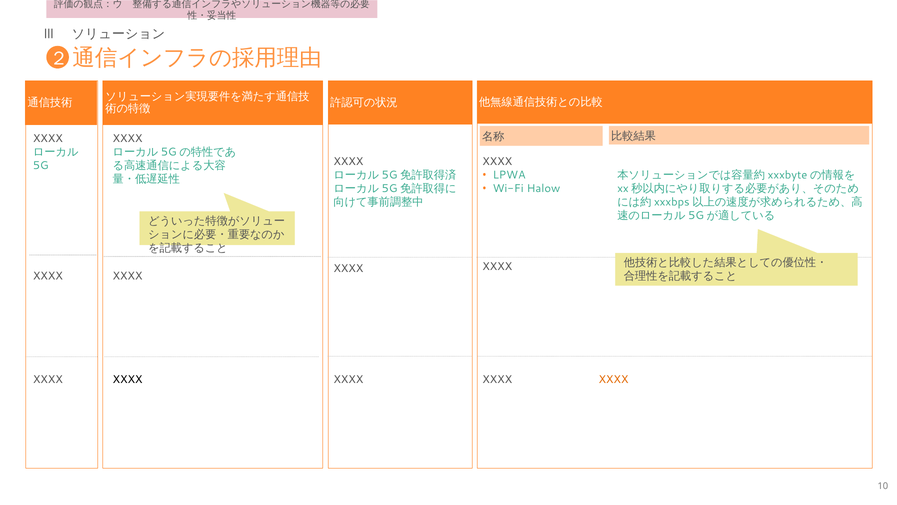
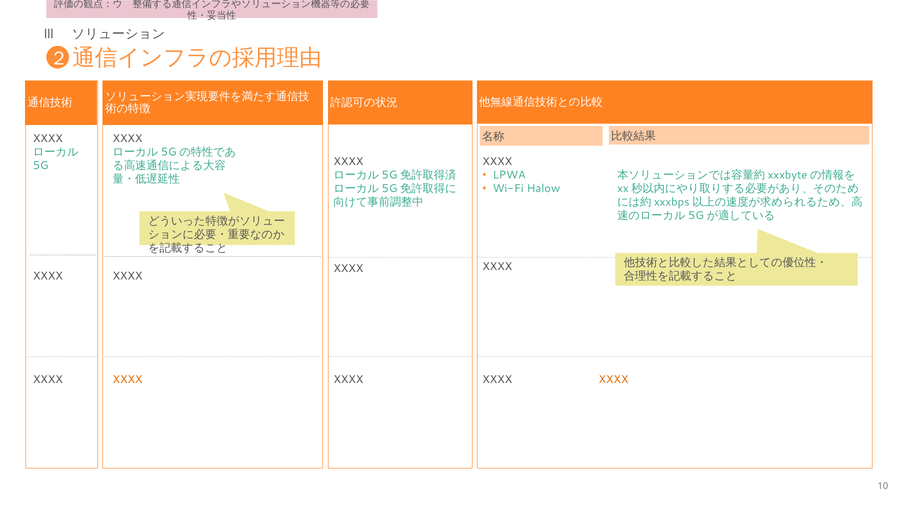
XXXX colour: black -> orange (128, 379)
